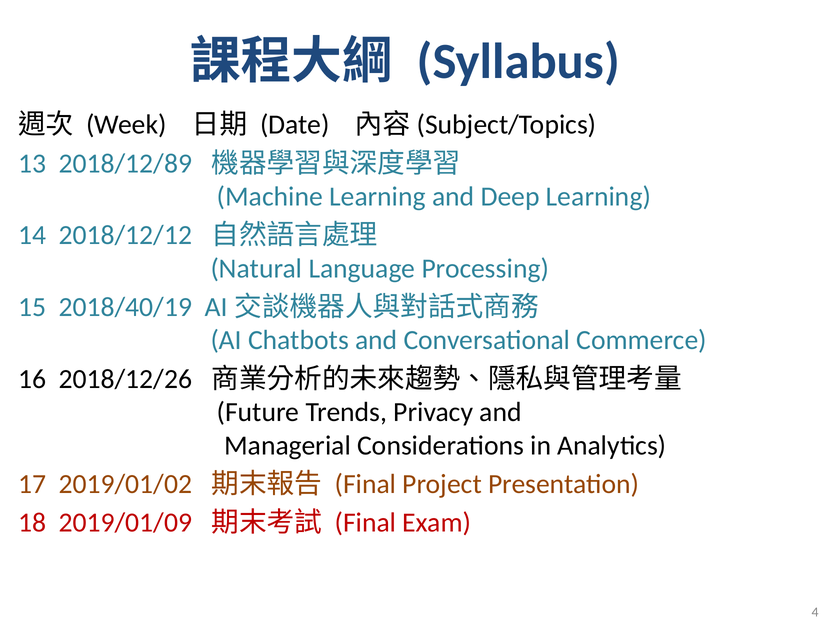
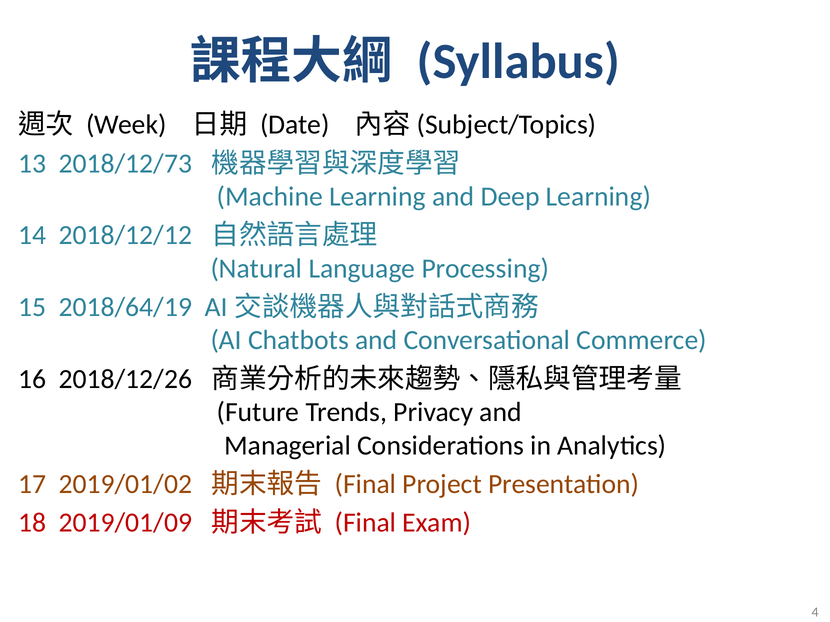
2018/12/89: 2018/12/89 -> 2018/12/73 (125, 164)
2018/40/19: 2018/40/19 -> 2018/64/19 (125, 307)
